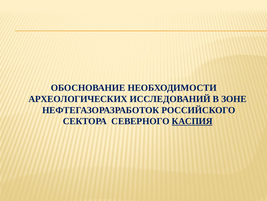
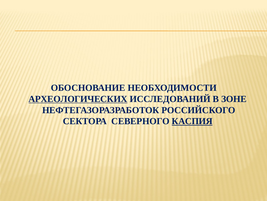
АРХЕОЛОГИЧЕСКИХ underline: none -> present (78, 99)
